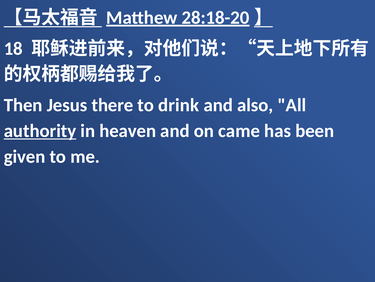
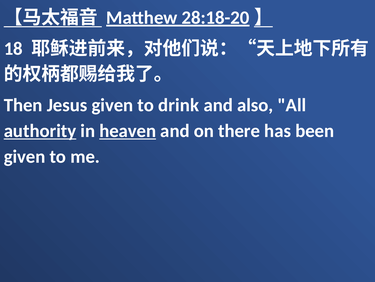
Jesus there: there -> given (112, 105)
heaven underline: none -> present (128, 131)
came: came -> there (239, 131)
